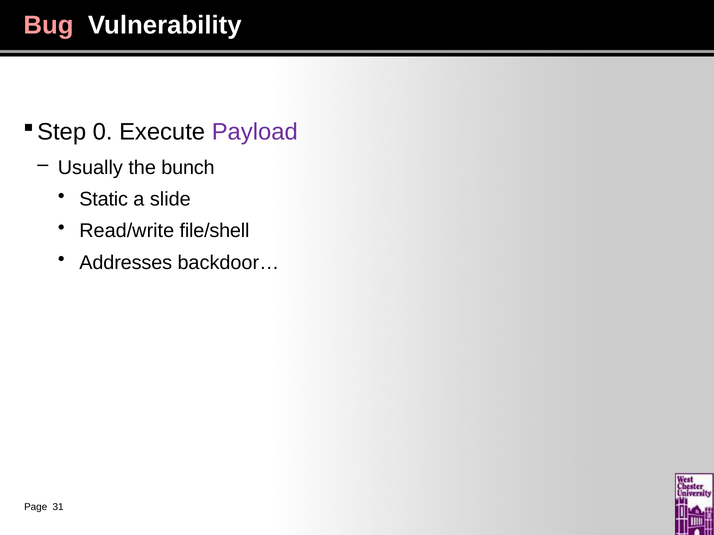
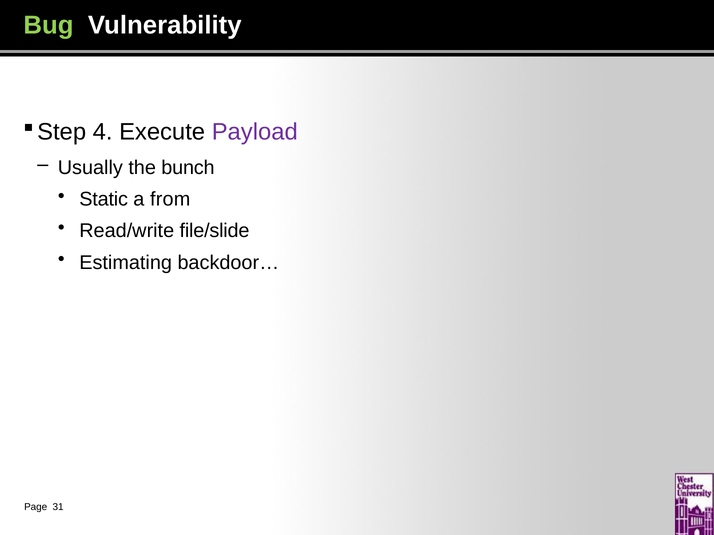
Bug colour: pink -> light green (48, 25)
0: 0 -> 4 (103, 132)
slide: slide -> from (170, 199)
file/shell: file/shell -> file/slide (215, 231)
Addresses: Addresses -> Estimating (126, 263)
